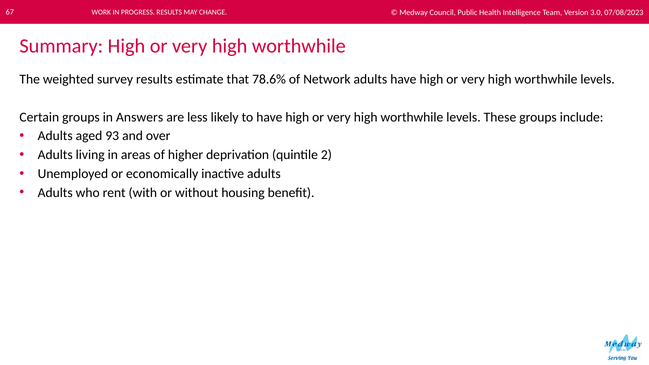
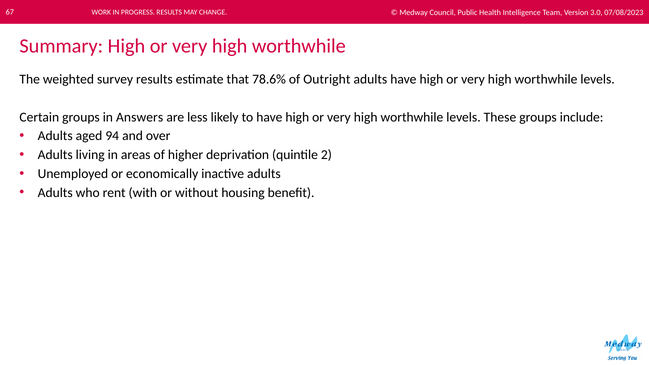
Network: Network -> Outright (327, 79)
93: 93 -> 94 (112, 136)
